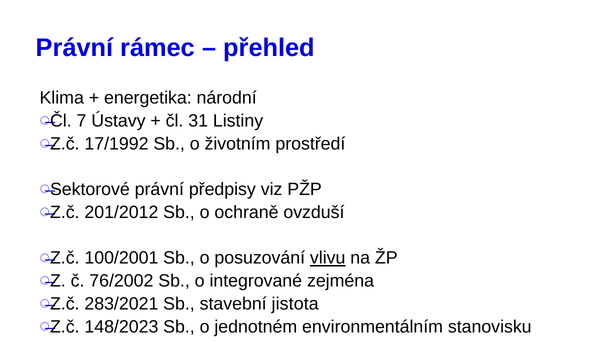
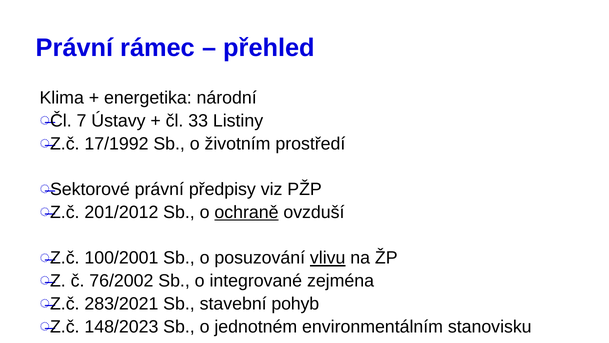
31: 31 -> 33 (198, 121)
ochraně underline: none -> present (247, 212)
jistota: jistota -> pohyb (295, 303)
